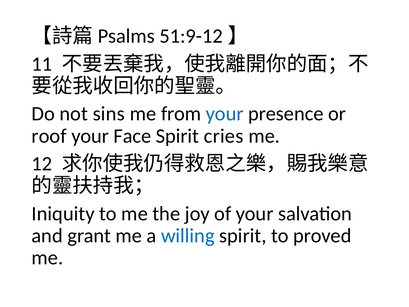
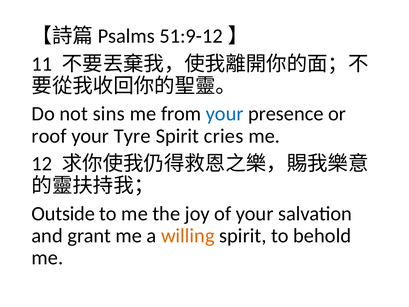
Face: Face -> Tyre (132, 136)
Iniquity: Iniquity -> Outside (63, 213)
willing colour: blue -> orange (188, 236)
proved: proved -> behold (322, 236)
